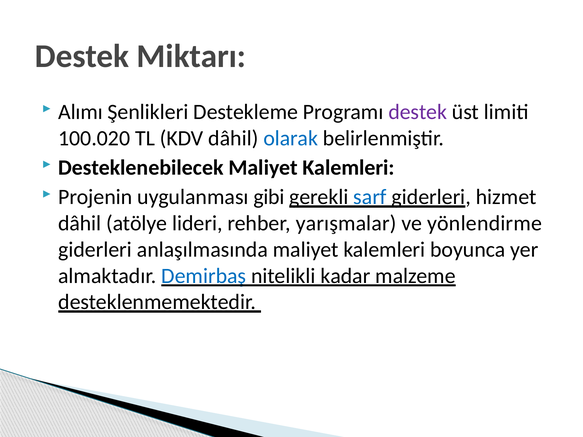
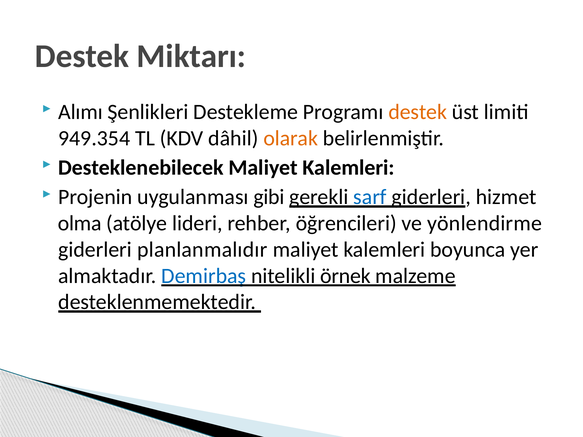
destek colour: purple -> orange (418, 112)
100.020: 100.020 -> 949.354 (94, 138)
olarak colour: blue -> orange (291, 138)
dâhil: dâhil -> olma (80, 223)
yarışmalar: yarışmalar -> öğrencileri (346, 223)
anlaşılmasında: anlaşılmasında -> planlanmalıdır (202, 250)
kadar: kadar -> örnek (346, 276)
